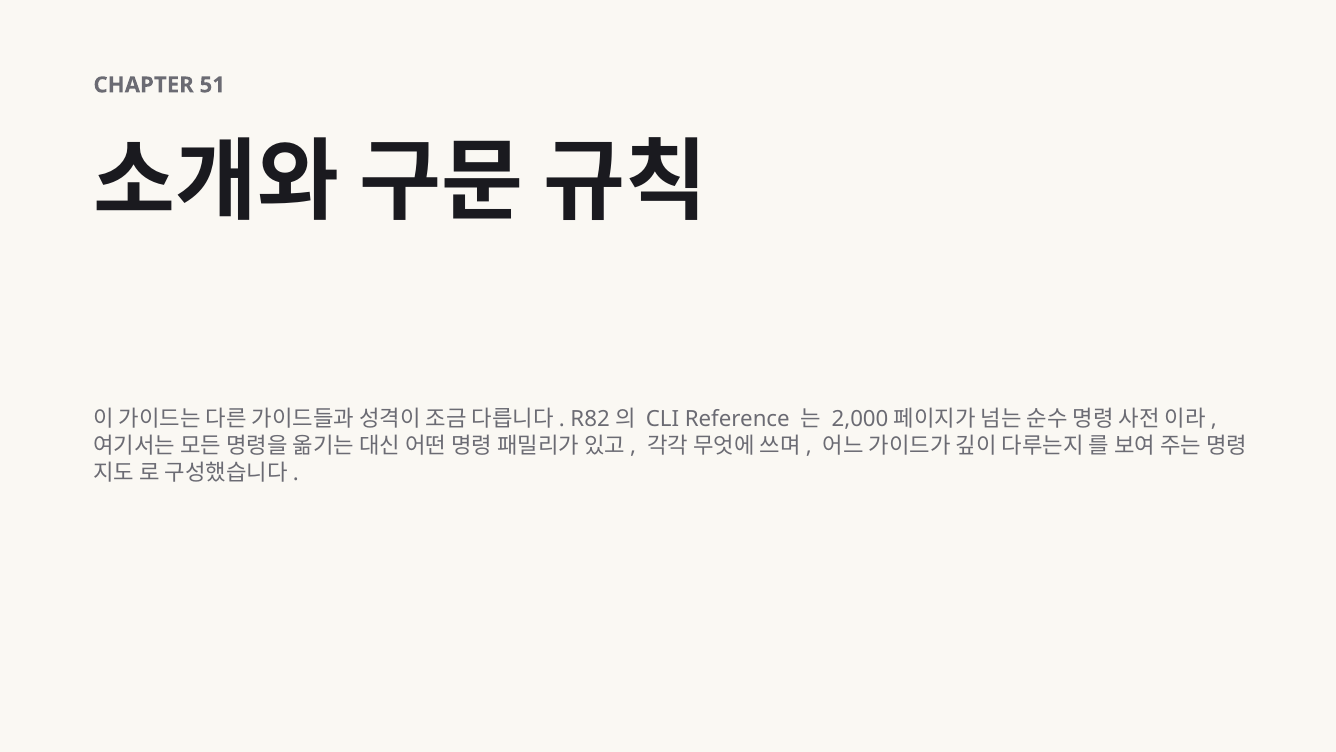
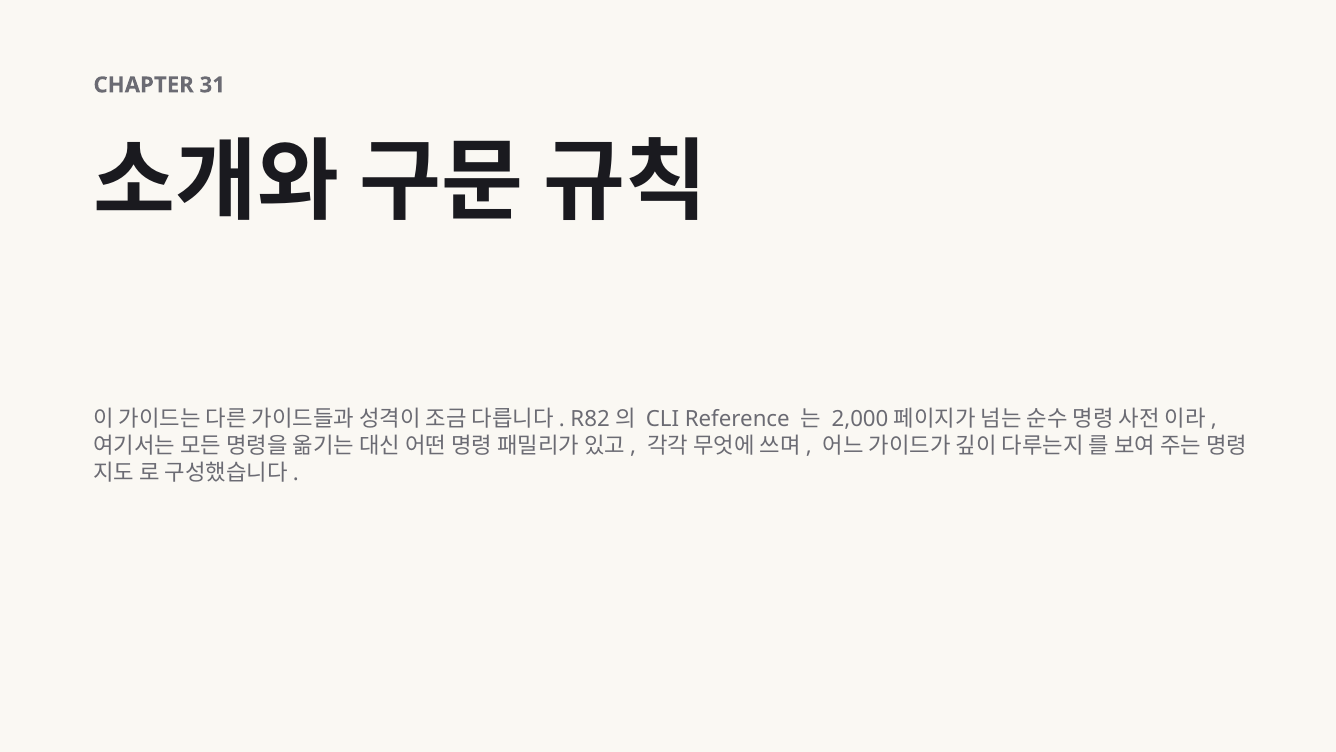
51: 51 -> 31 (212, 85)
